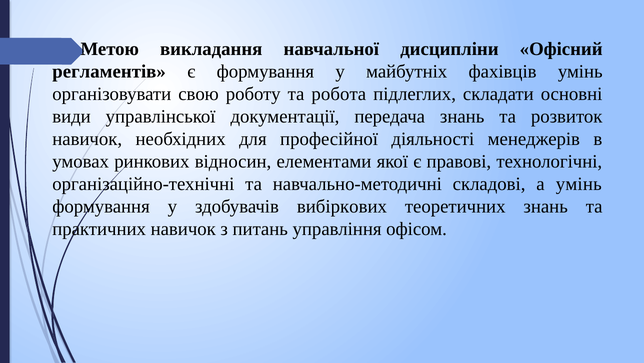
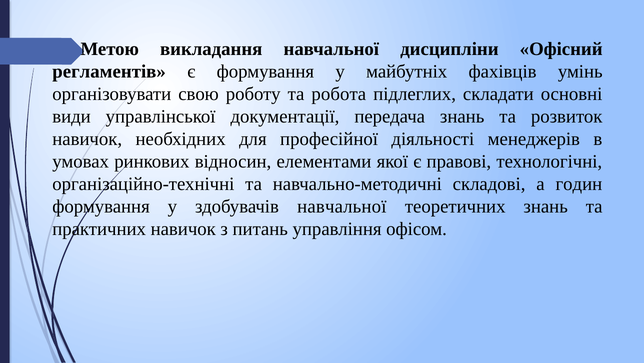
а умінь: умінь -> годин (579, 184)
здобувачів вибіркових: вибіркових -> навчальної (342, 206)
